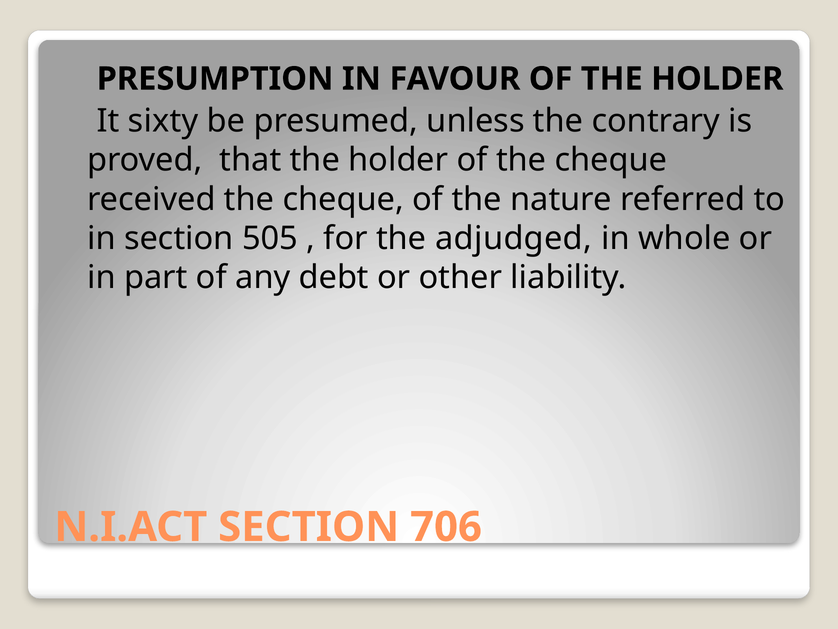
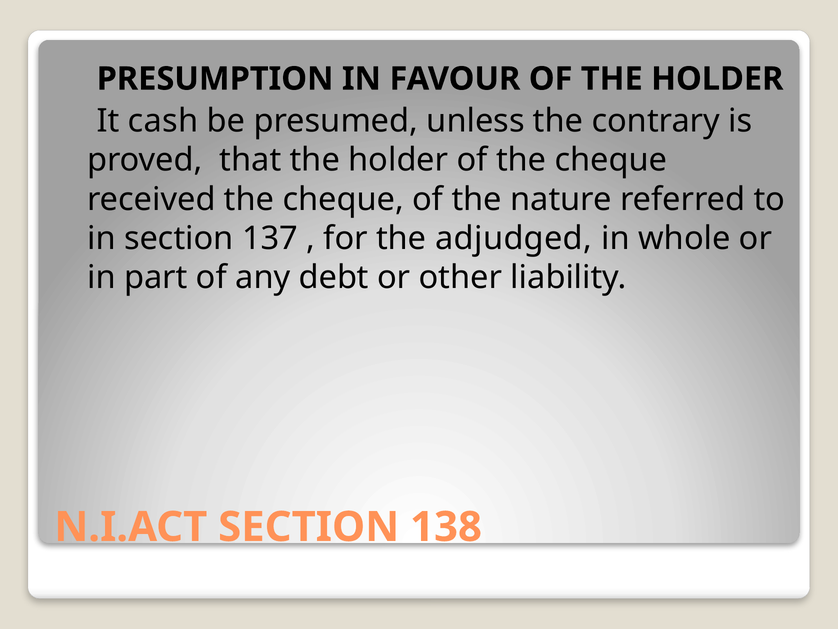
sixty: sixty -> cash (163, 121)
505: 505 -> 137 (270, 238)
706: 706 -> 138 (446, 527)
